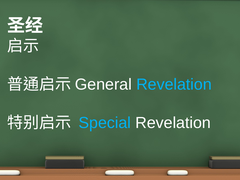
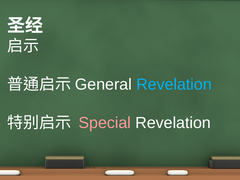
Special colour: light blue -> pink (105, 123)
